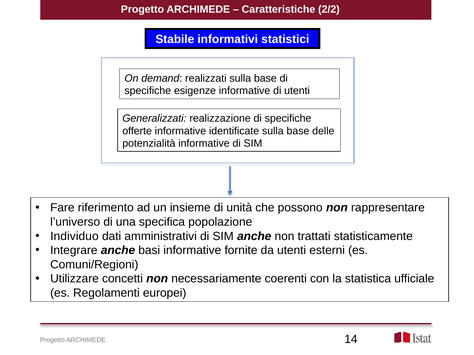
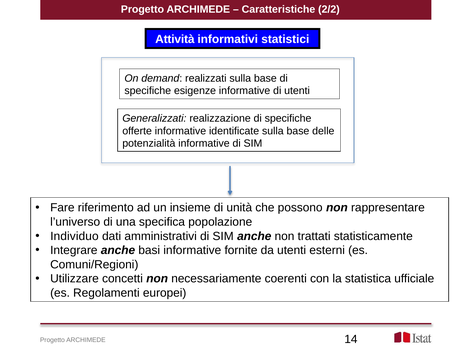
Stabile: Stabile -> Attività (175, 39)
